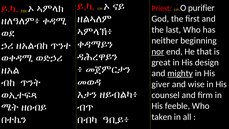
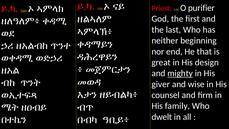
nor underline: present -> none (158, 51)
feeble: feeble -> family (177, 106)
taken: taken -> dwelt (162, 117)
